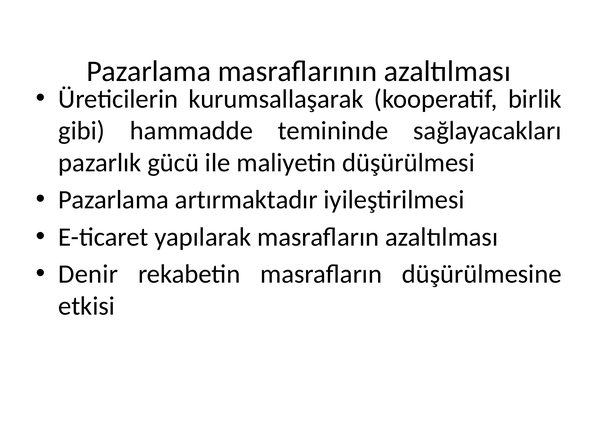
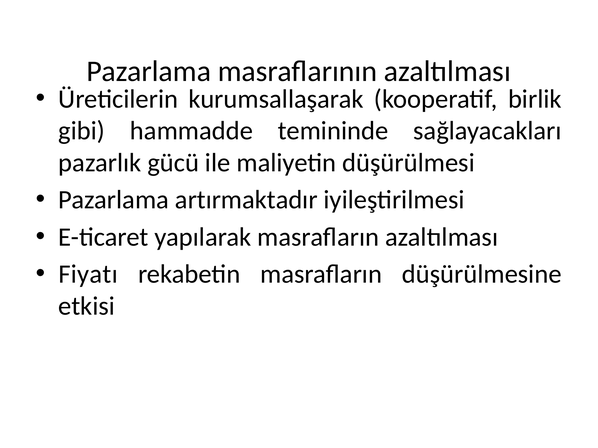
Denir: Denir -> Fiyatı (88, 275)
